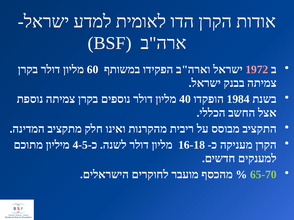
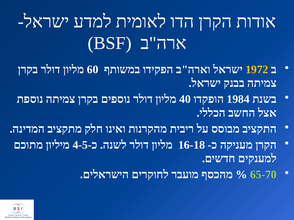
1972 colour: pink -> yellow (257, 70)
